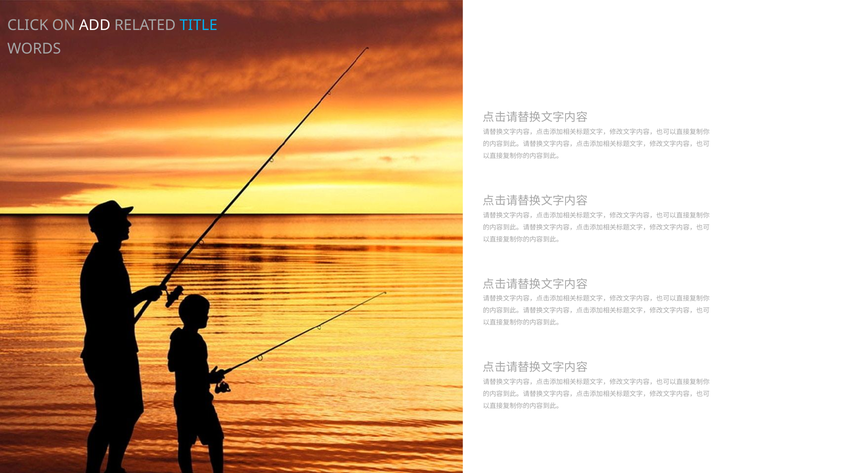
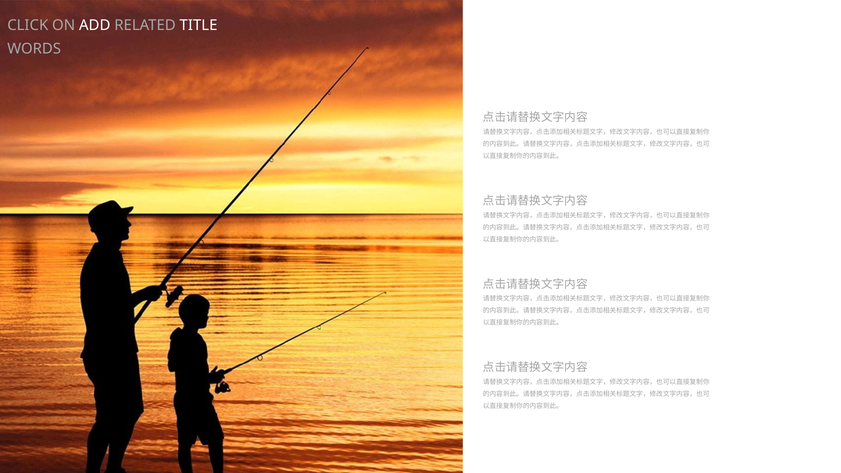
TITLE colour: light blue -> white (199, 26)
